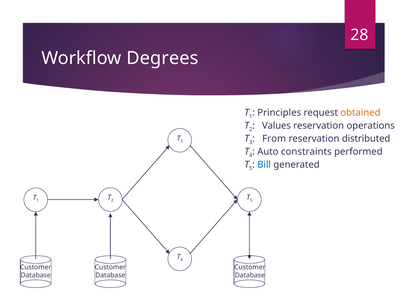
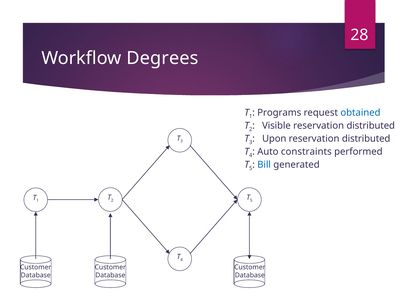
Principles: Principles -> Programs (279, 113)
obtained colour: orange -> blue (360, 113)
Values: Values -> Visible (276, 126)
operations: operations -> distributed (371, 126)
From: From -> Upon (274, 139)
